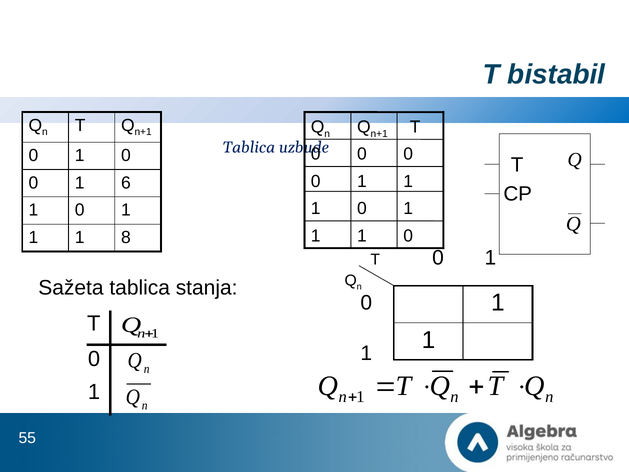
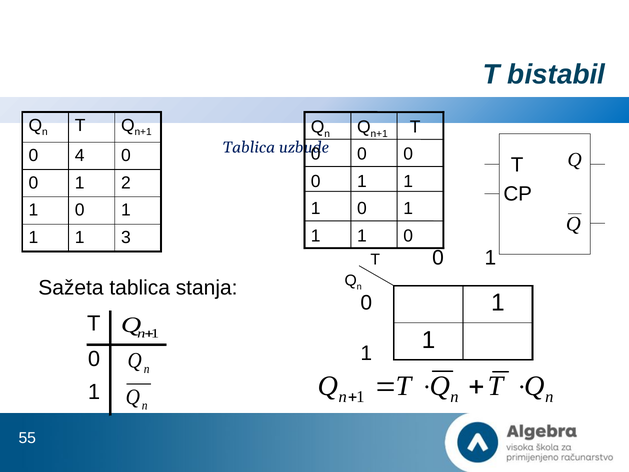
1: 1 -> 4 (80, 155)
6: 6 -> 2 (126, 183)
8: 8 -> 3 (126, 237)
